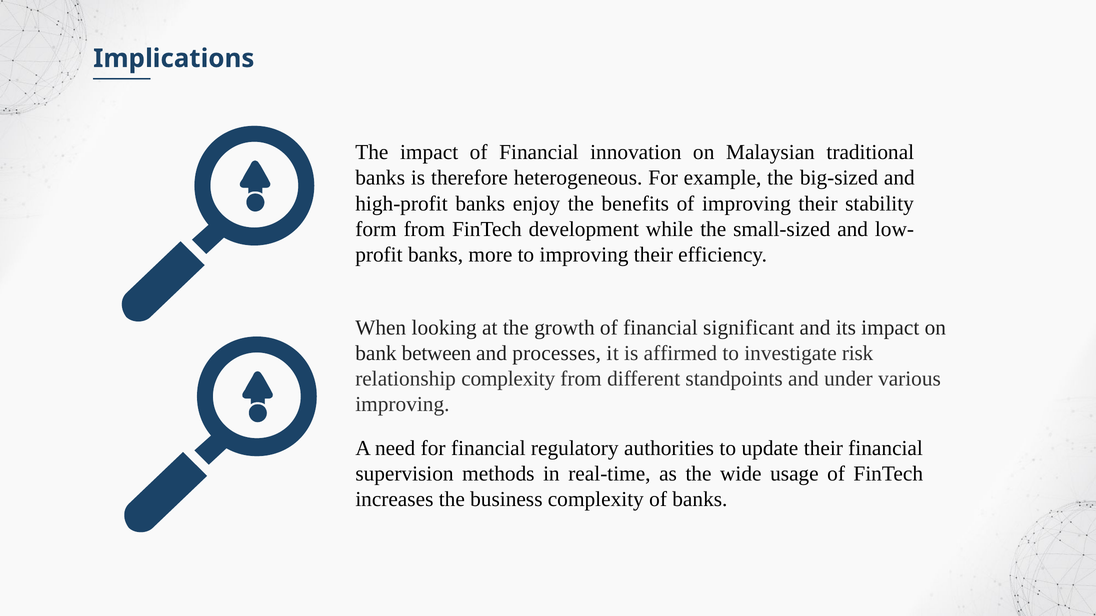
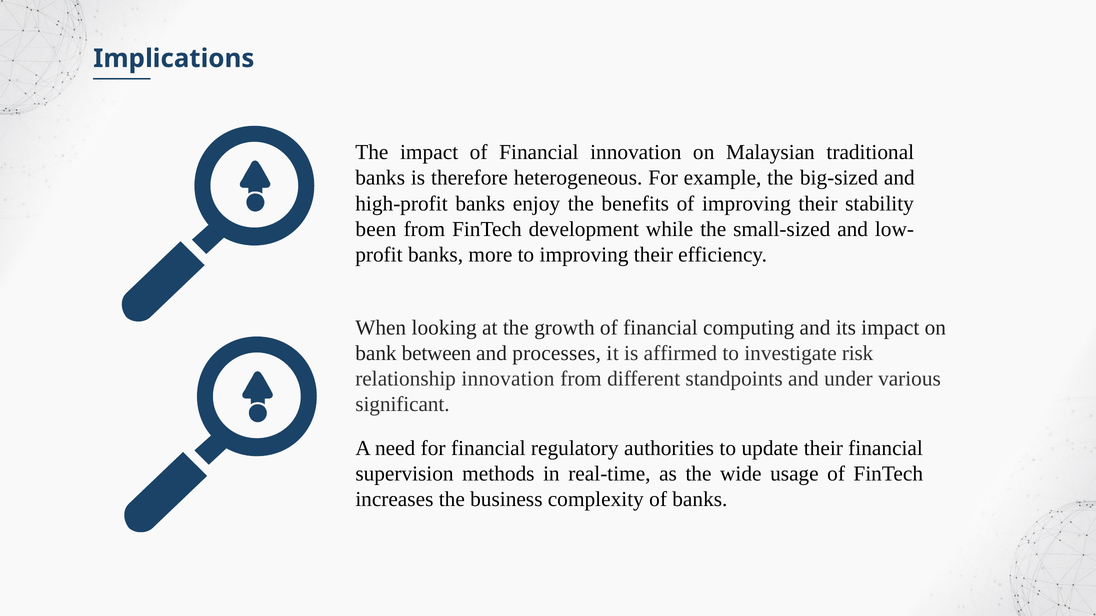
form: form -> been (376, 229)
significant: significant -> computing (749, 328)
relationship complexity: complexity -> innovation (508, 379)
improving: improving -> significant (402, 405)
